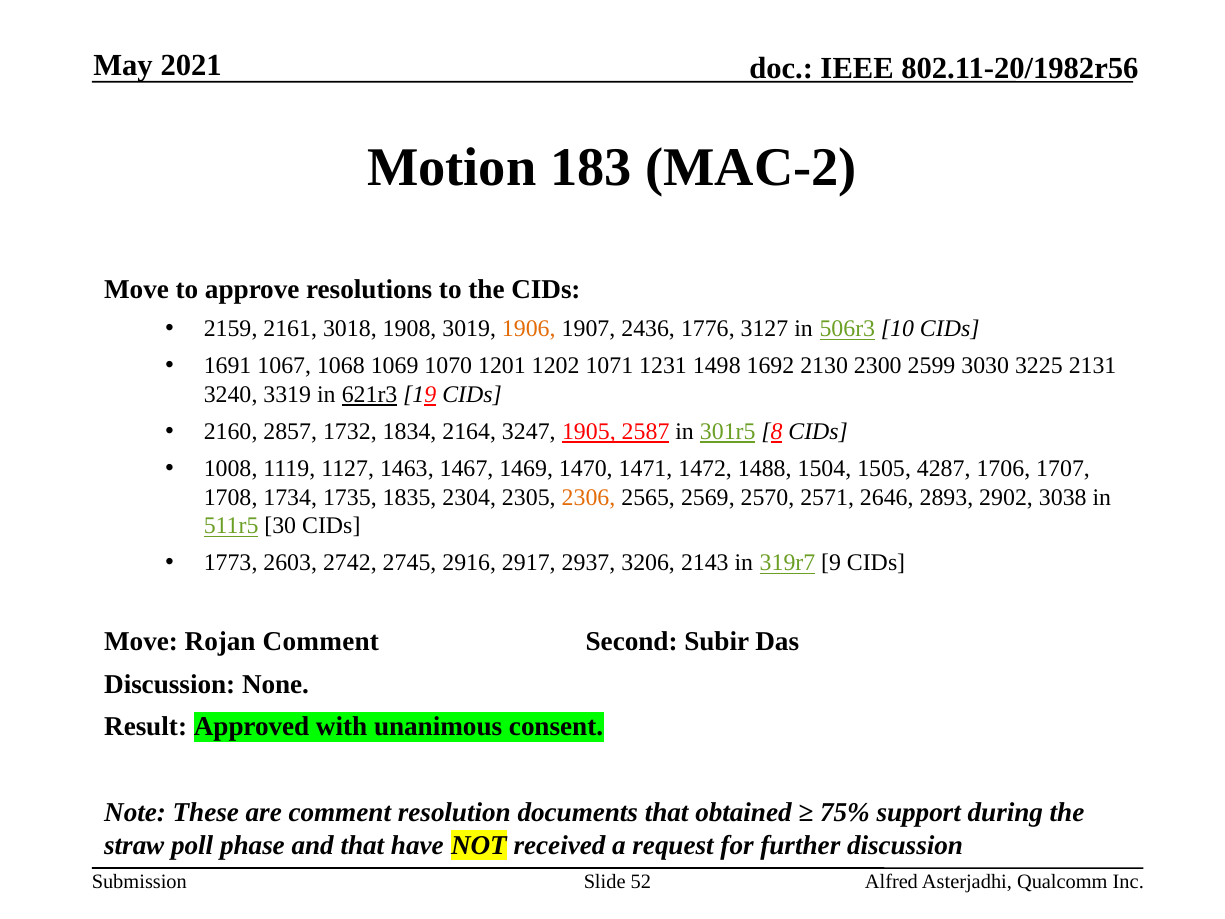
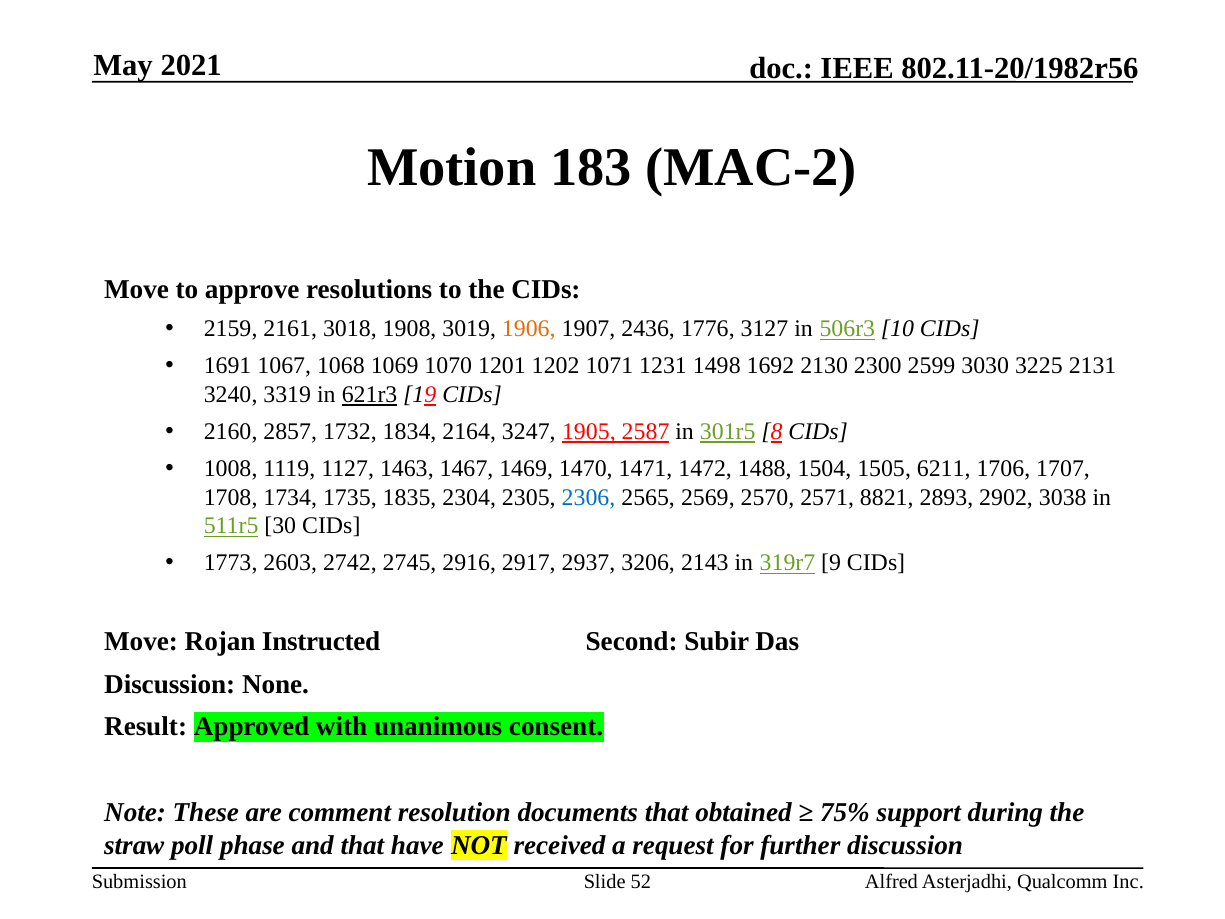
4287: 4287 -> 6211 (944, 469)
2306 colour: orange -> blue (589, 497)
2646: 2646 -> 8821 (887, 497)
Rojan Comment: Comment -> Instructed (321, 641)
